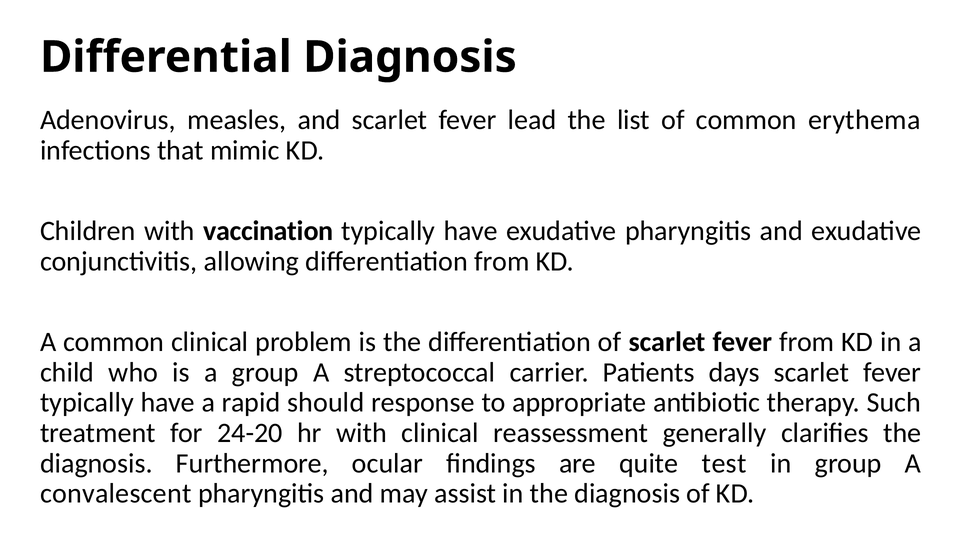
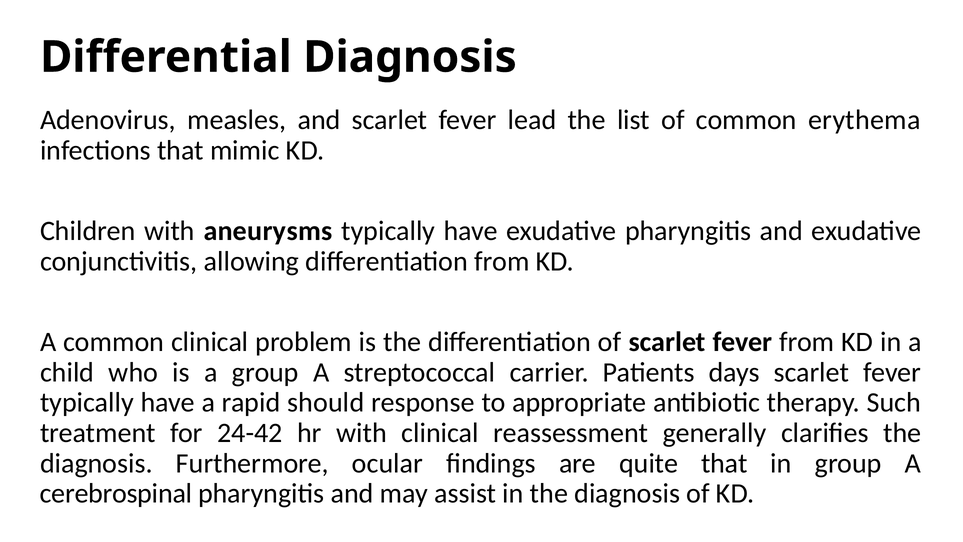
vaccination: vaccination -> aneurysms (268, 231)
24-20: 24-20 -> 24-42 (250, 433)
quite test: test -> that (724, 463)
convalescent: convalescent -> cerebrospinal (116, 493)
